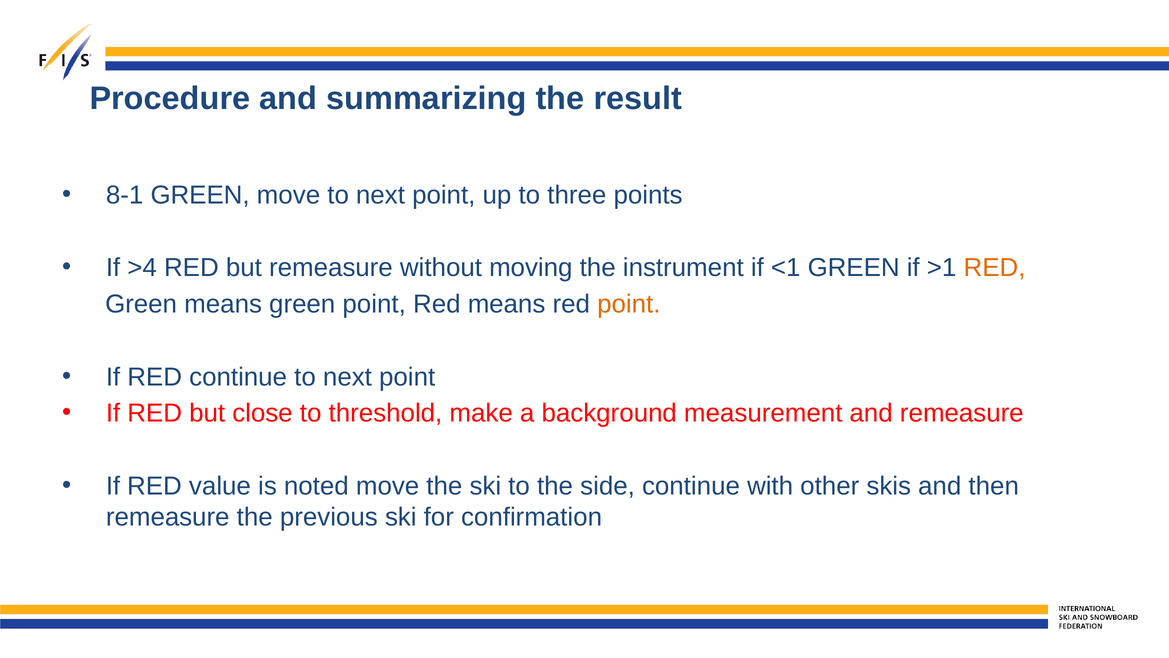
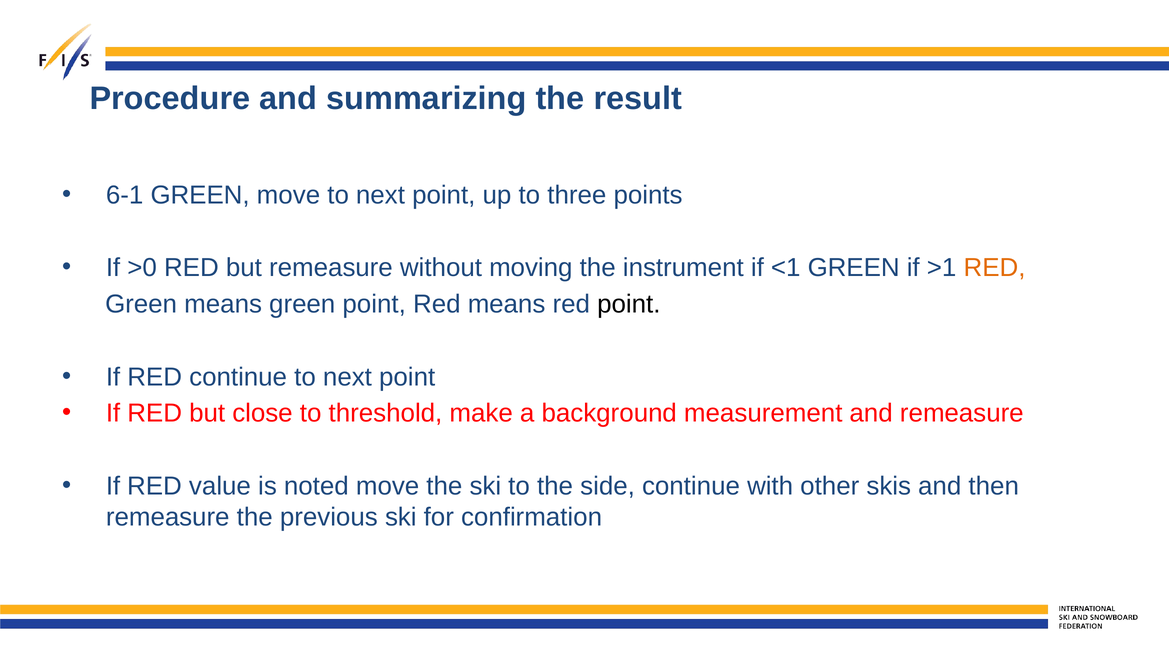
8-1: 8-1 -> 6-1 (125, 195)
>4: >4 -> >0 (142, 268)
point colour: orange -> black (629, 304)
